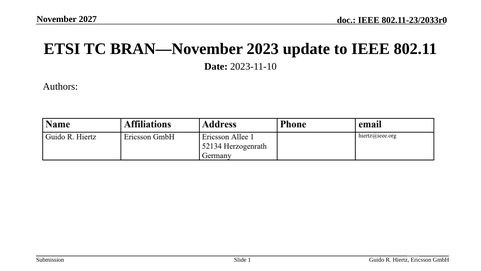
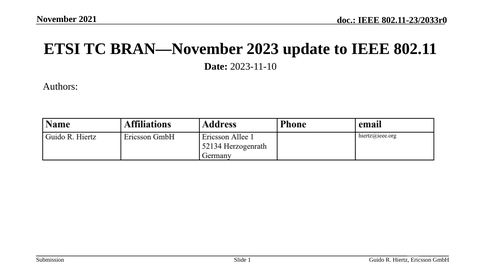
2027: 2027 -> 2021 (88, 19)
